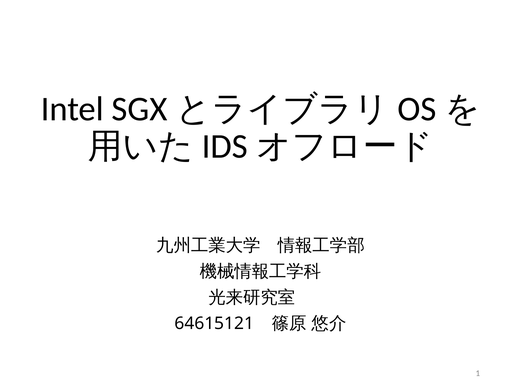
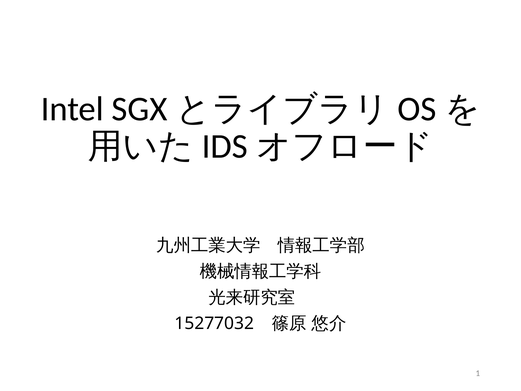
64615121: 64615121 -> 15277032 (214, 323)
